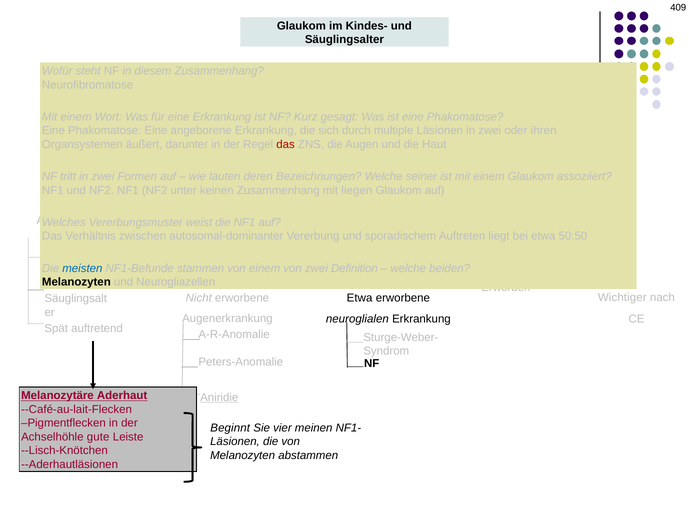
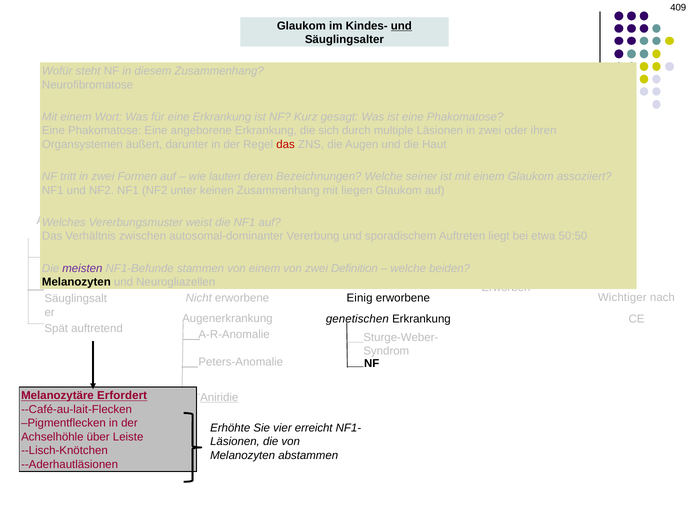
und underline: none -> present (401, 26)
meisten colour: blue -> purple (82, 269)
Etwa: Etwa -> Einig (360, 299)
neuroglialen: neuroglialen -> genetischen (357, 319)
Aderhaut: Aderhaut -> Erfordert (122, 396)
Beginnt: Beginnt -> Erhöhte (230, 428)
meinen: meinen -> erreicht (314, 428)
gute: gute -> über (98, 438)
